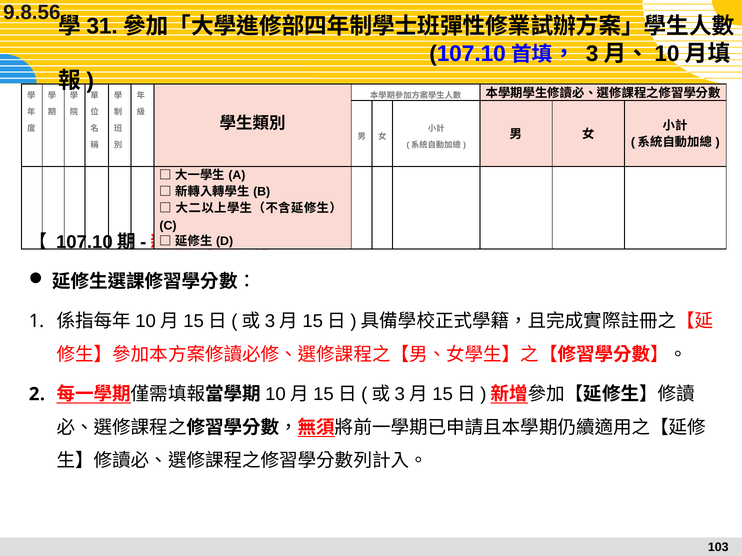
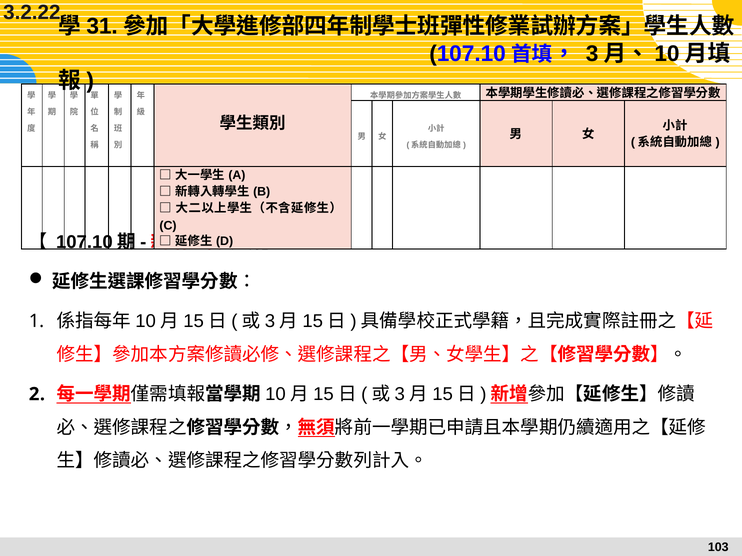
9.8.56: 9.8.56 -> 3.2.22 (32, 13)
